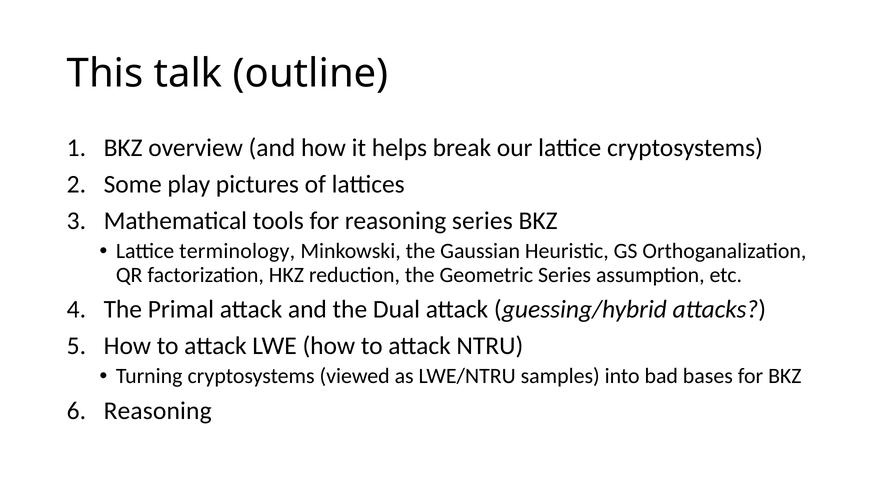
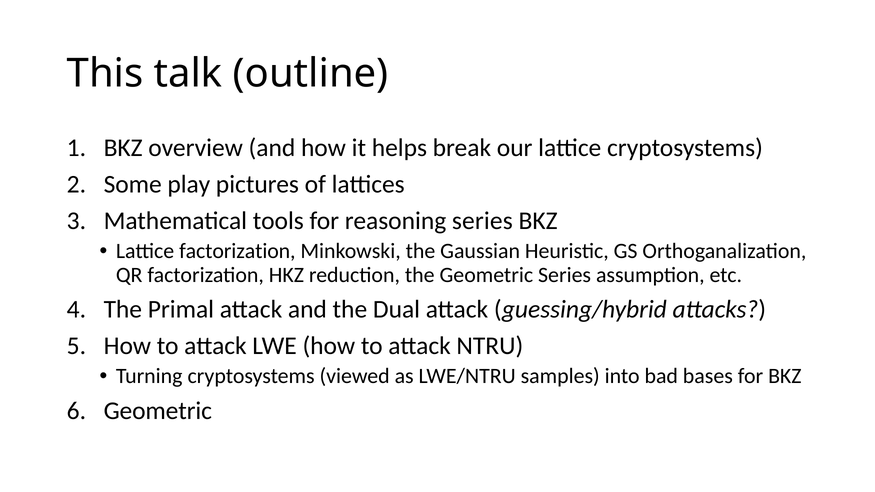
Lattice terminology: terminology -> factorization (237, 251)
Reasoning: Reasoning -> Geometric (158, 411)
